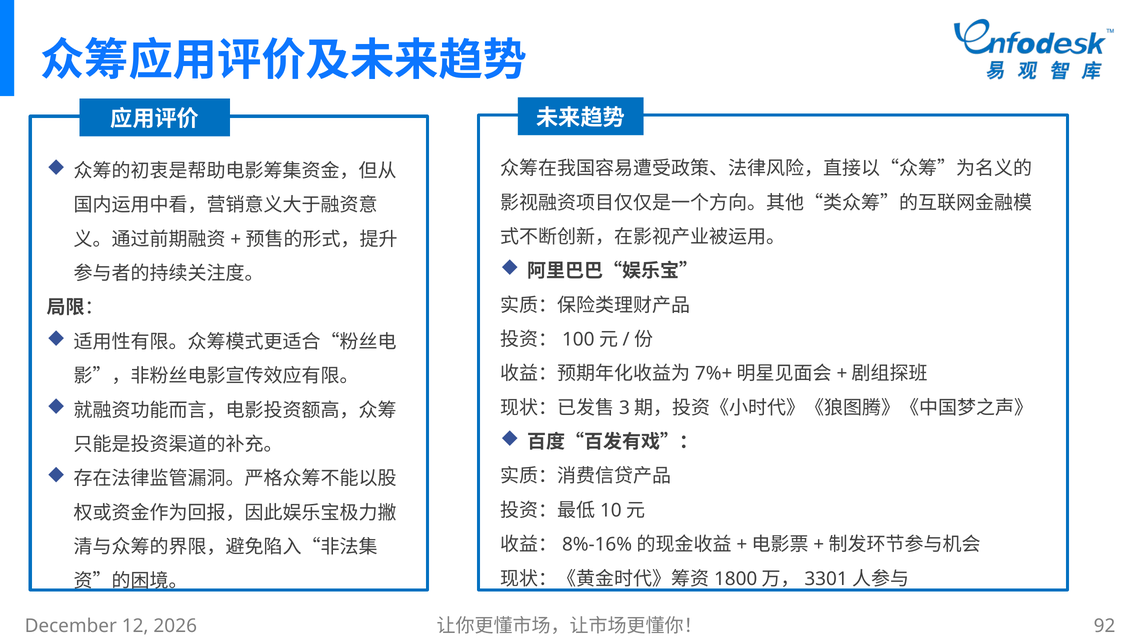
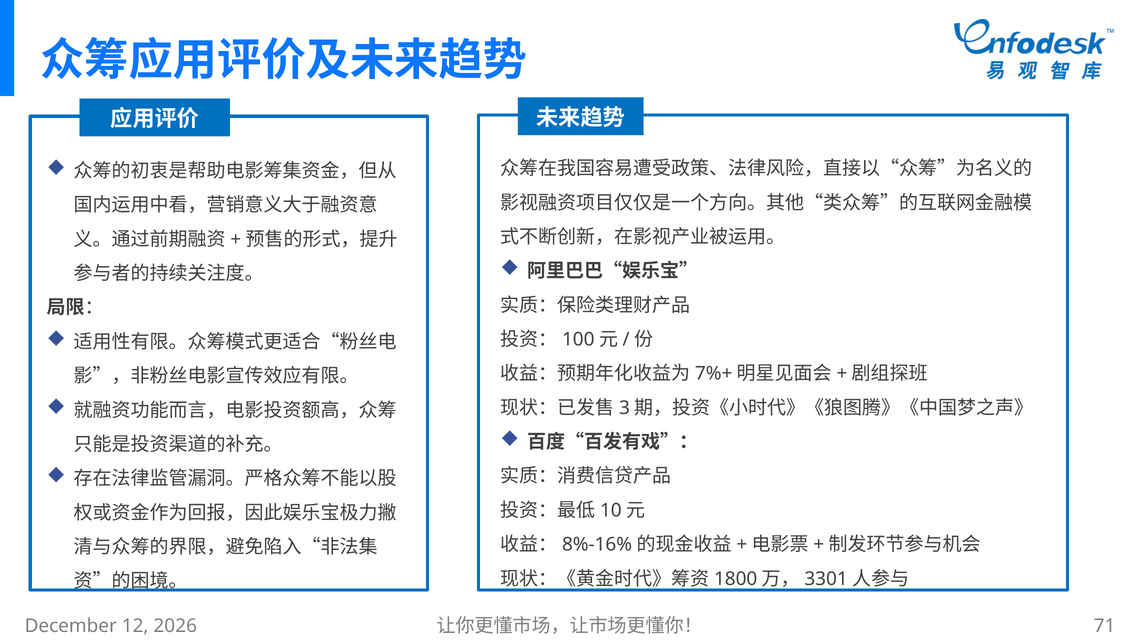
92: 92 -> 71 (1105, 626)
